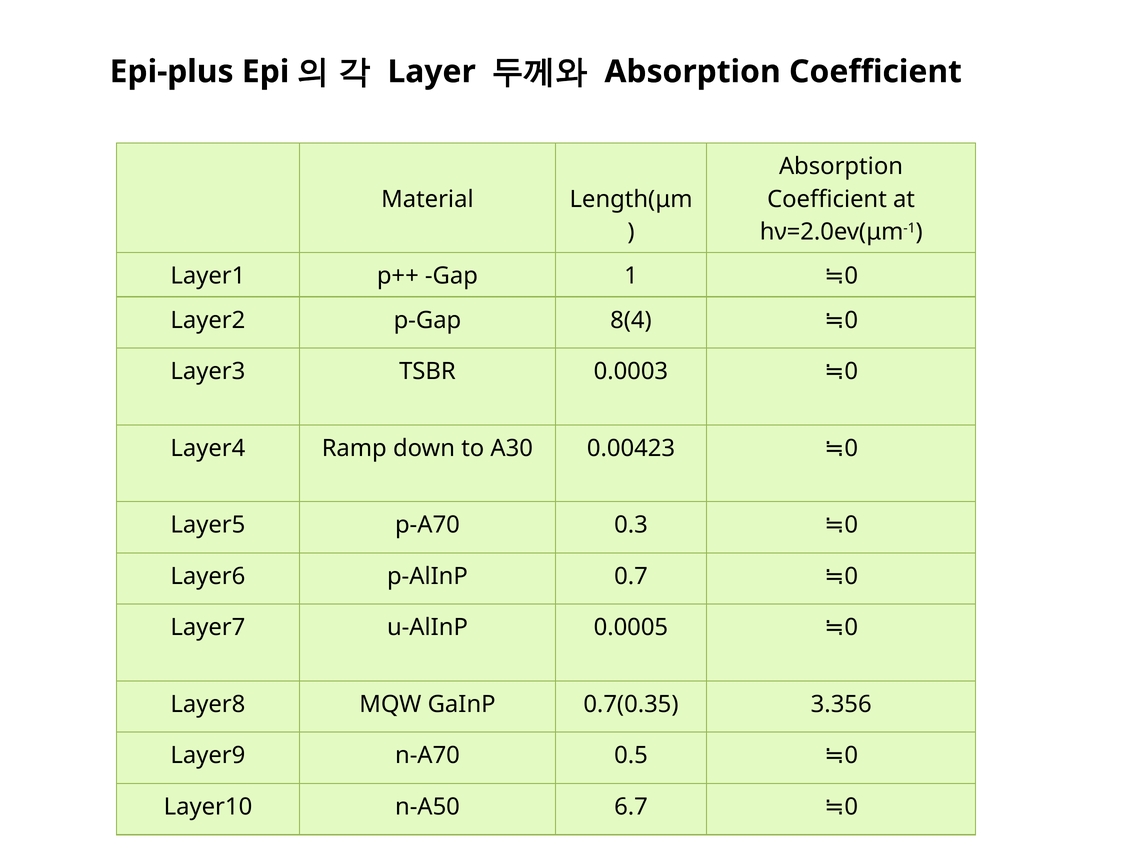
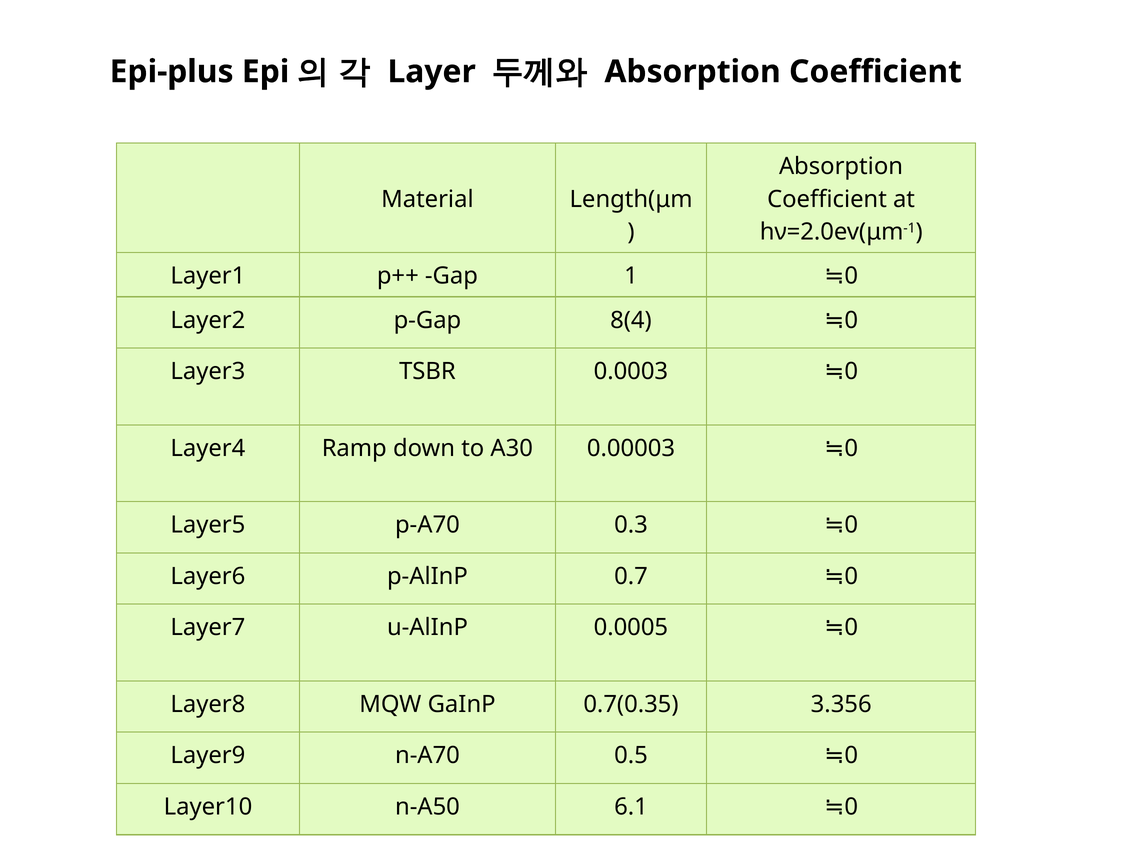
0.00423: 0.00423 -> 0.00003 (631, 448)
6.7: 6.7 -> 6.1 (631, 807)
